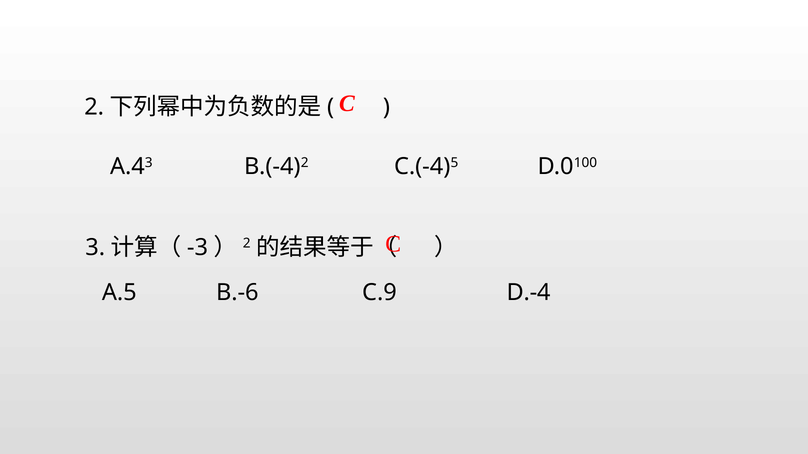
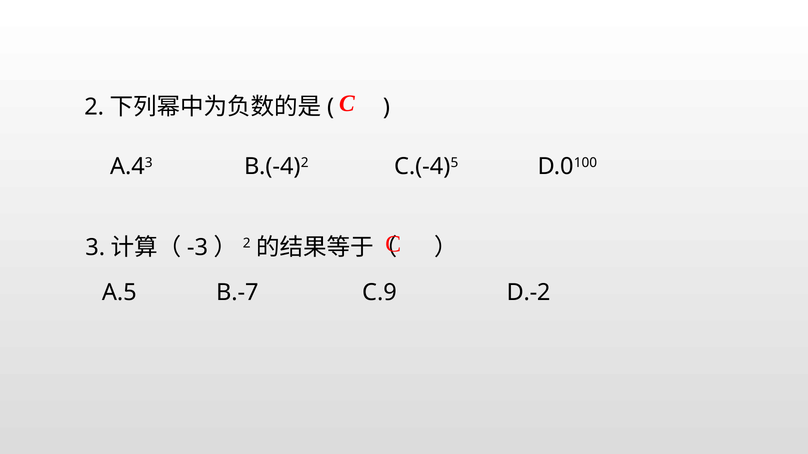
B.-6: B.-6 -> B.-7 (237, 293)
D.-4: D.-4 -> D.-2 (529, 293)
